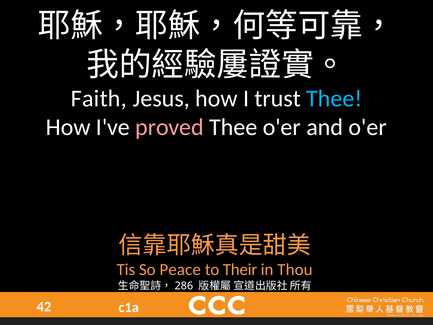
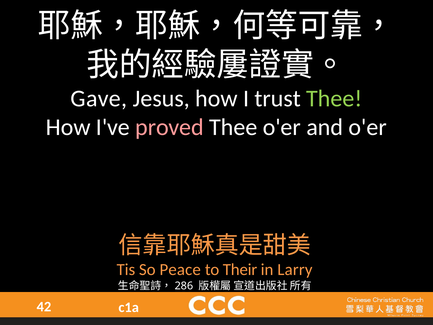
Faith: Faith -> Gave (99, 98)
Thee colour: light blue -> light green (334, 98)
Thou: Thou -> Larry (295, 269)
